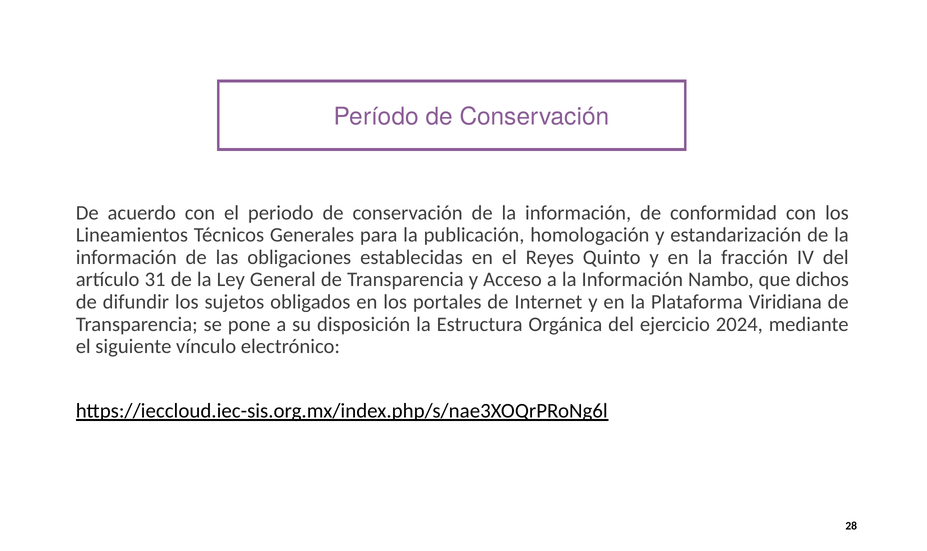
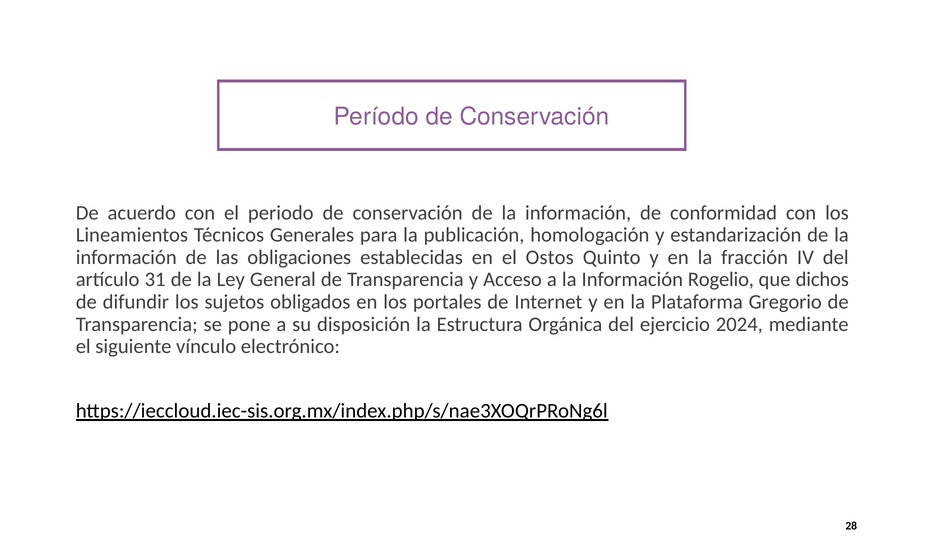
Reyes: Reyes -> Ostos (550, 258)
Nambo: Nambo -> Rogelio (721, 280)
Viridiana: Viridiana -> Gregorio (785, 302)
